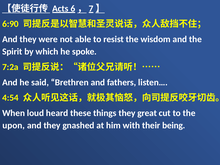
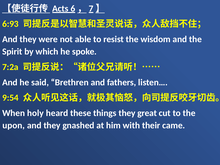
6:90: 6:90 -> 6:93 (10, 24)
4:54: 4:54 -> 9:54 (10, 98)
loud: loud -> holy (35, 113)
being: being -> came (174, 125)
